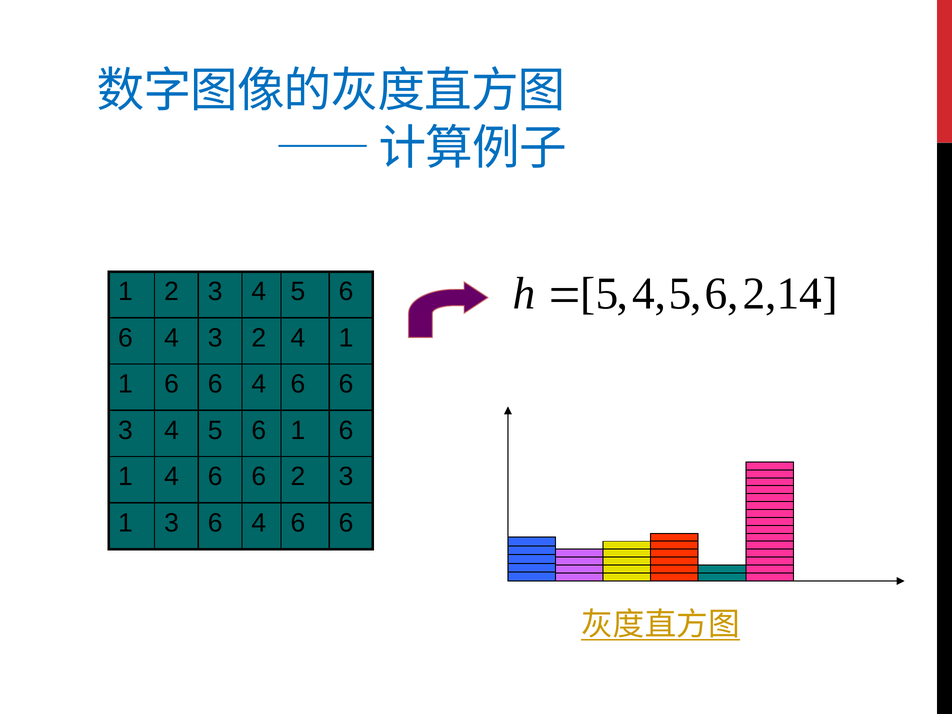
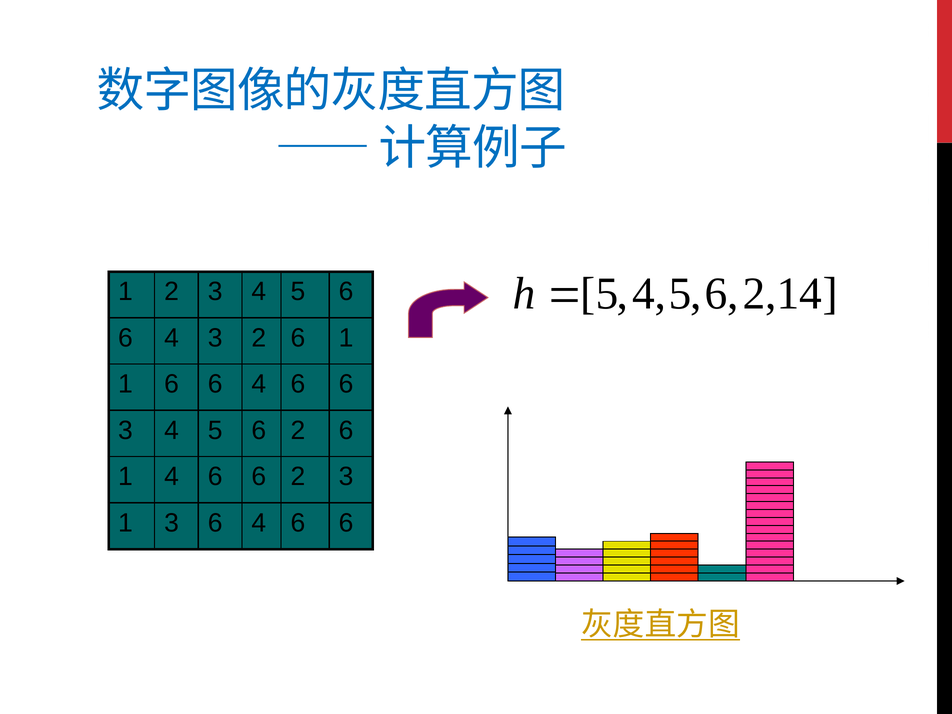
3 2 4: 4 -> 6 (298, 338)
5 6 1: 1 -> 2 (298, 430)
